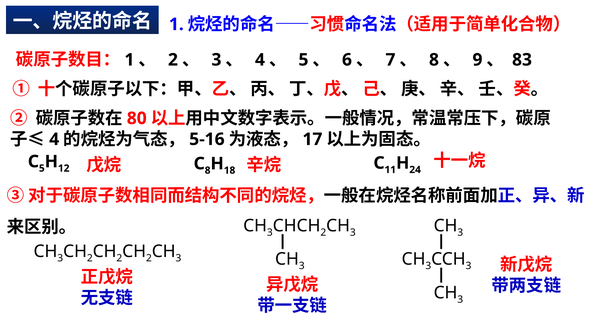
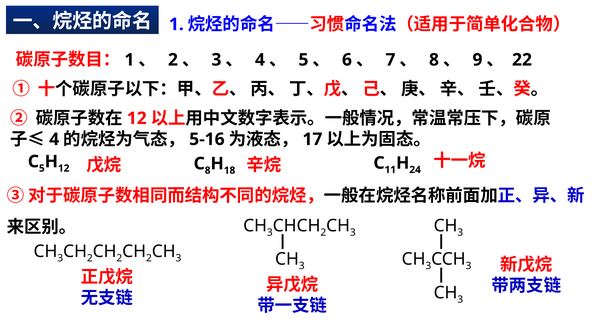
83: 83 -> 22 (522, 60)
80: 80 -> 12 (137, 118)
